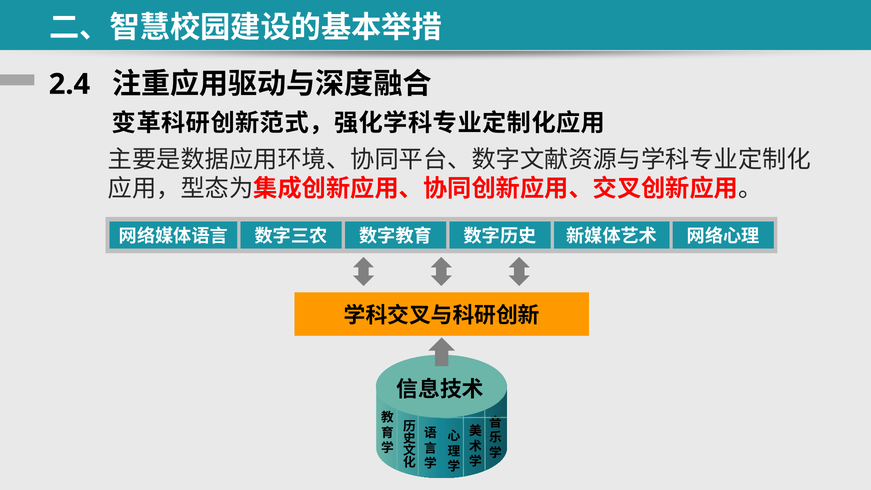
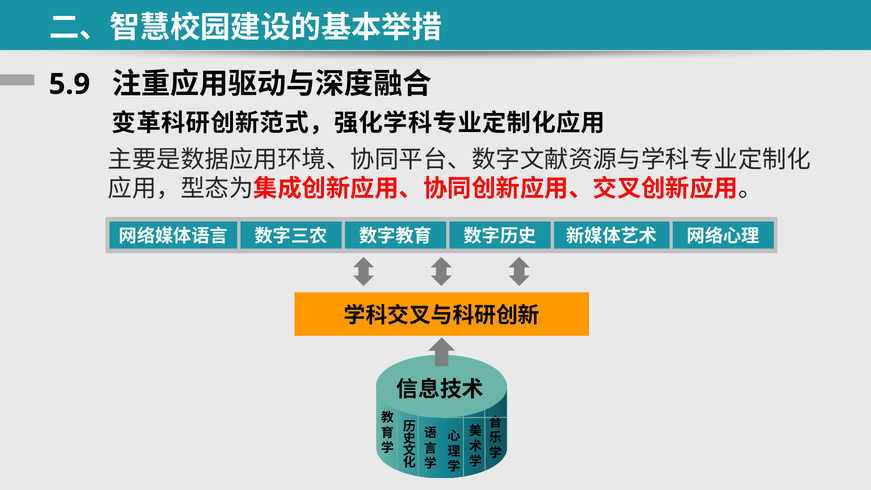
2.4: 2.4 -> 5.9 (69, 84)
